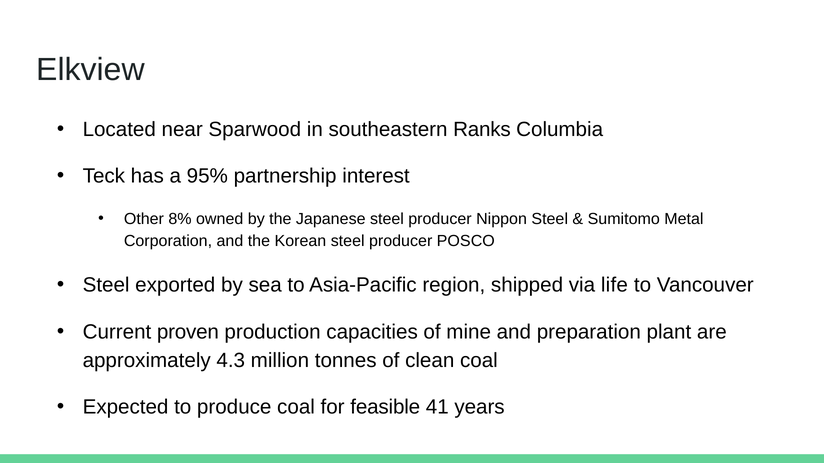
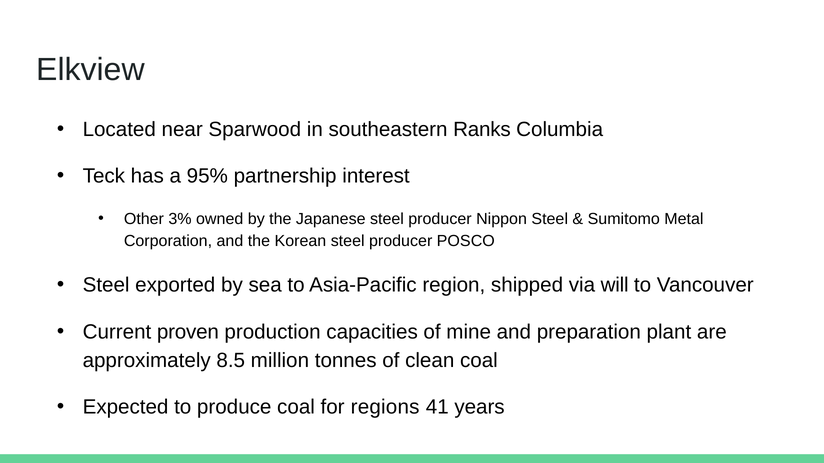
8%: 8% -> 3% (180, 219)
life: life -> will (615, 285)
4.3: 4.3 -> 8.5 (231, 361)
feasible: feasible -> regions (385, 407)
